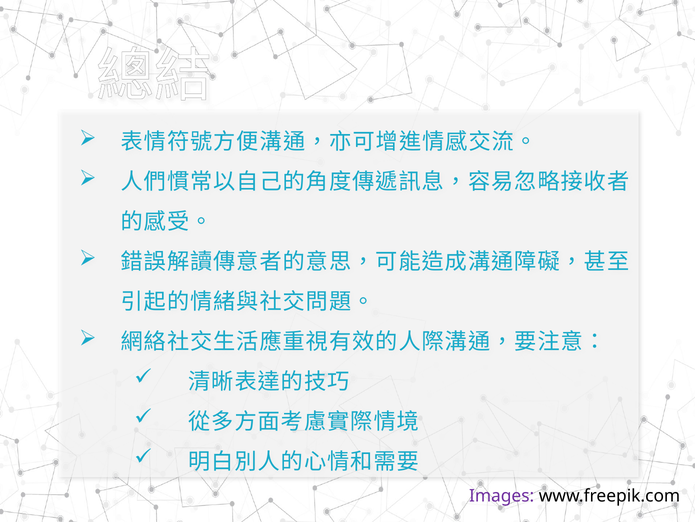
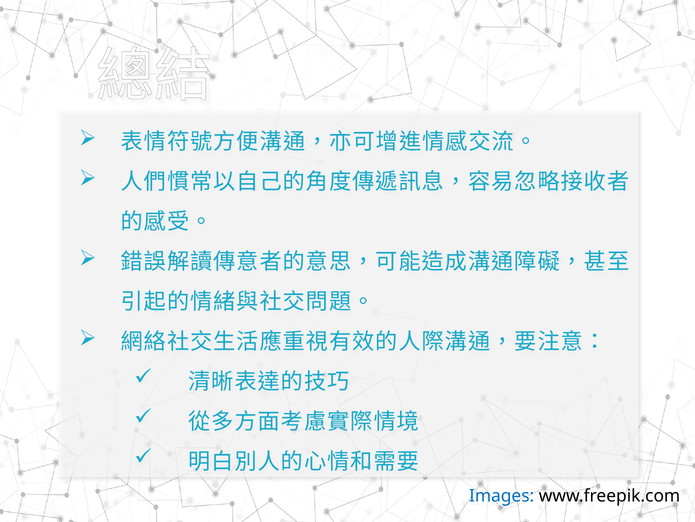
Images colour: purple -> blue (502, 496)
